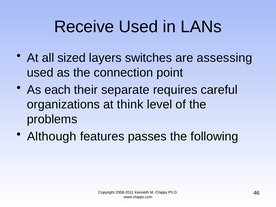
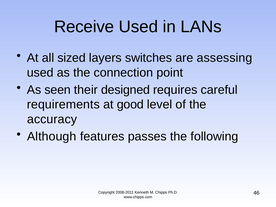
each: each -> seen (58, 90)
separate: separate -> designed (125, 90)
organizations: organizations -> requirements (63, 105)
think: think -> good (130, 105)
problems: problems -> accuracy (52, 119)
